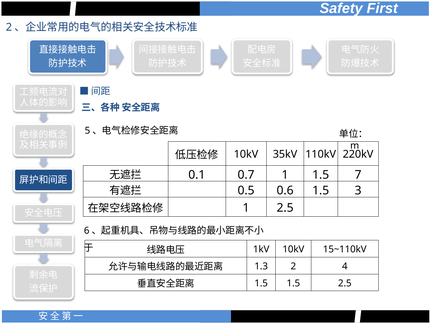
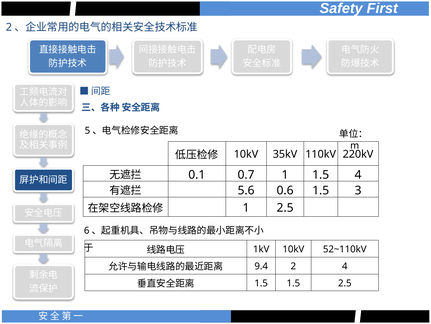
1.5 7: 7 -> 4 (358, 174)
0.5: 0.5 -> 5.6 (246, 190)
15~110kV: 15~110kV -> 52~110kV (345, 249)
1.3: 1.3 -> 9.4 (261, 266)
